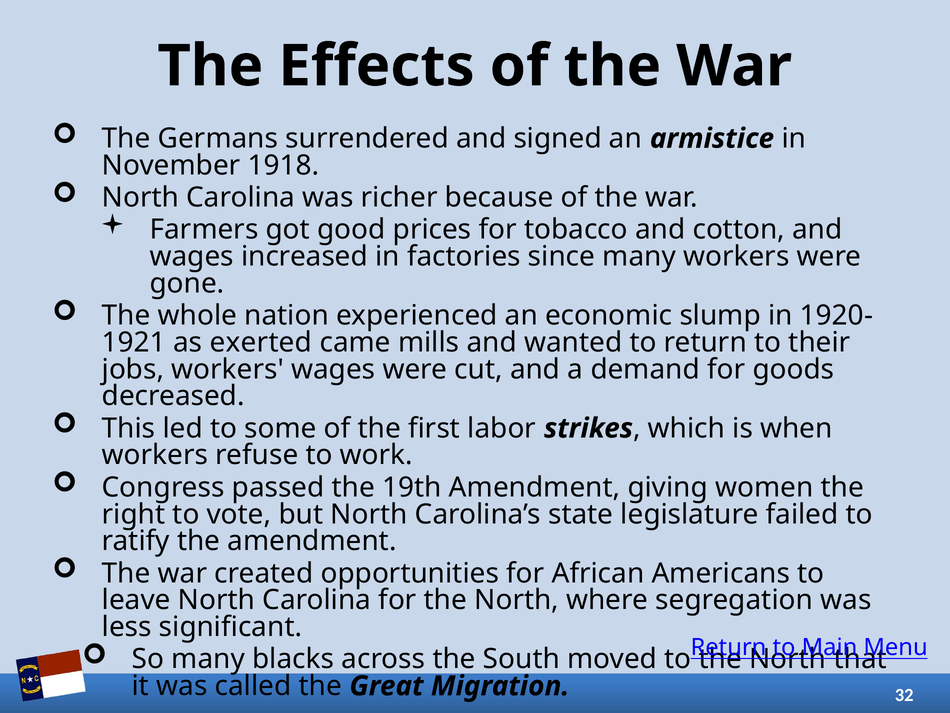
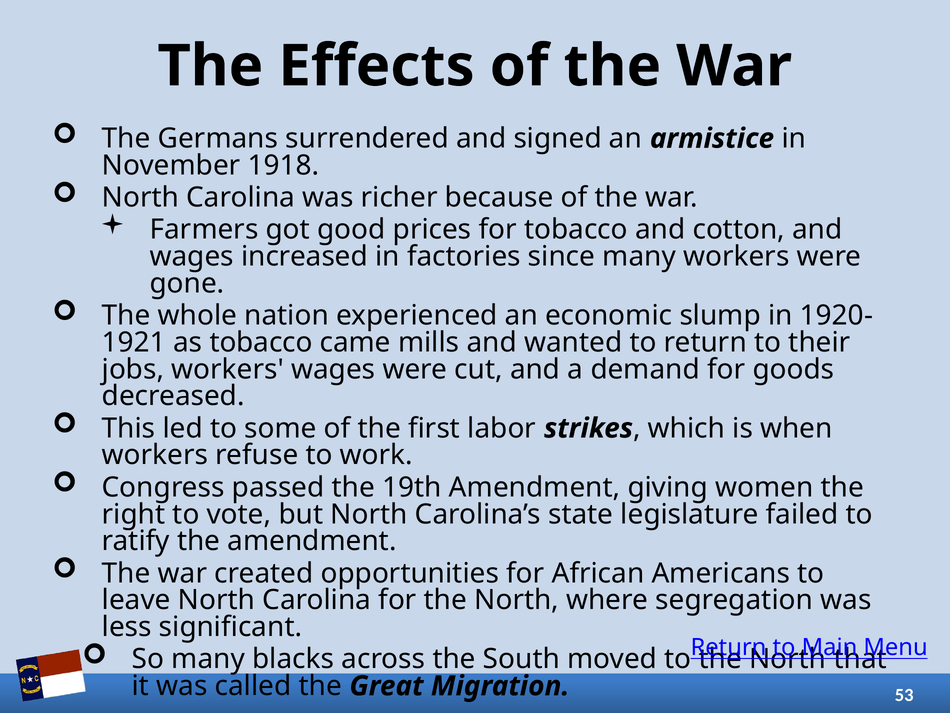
as exerted: exerted -> tobacco (261, 342)
32: 32 -> 53 (904, 695)
